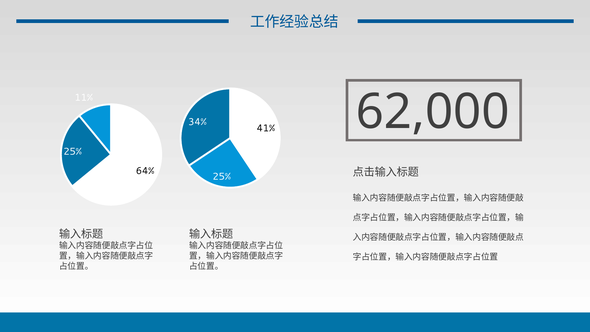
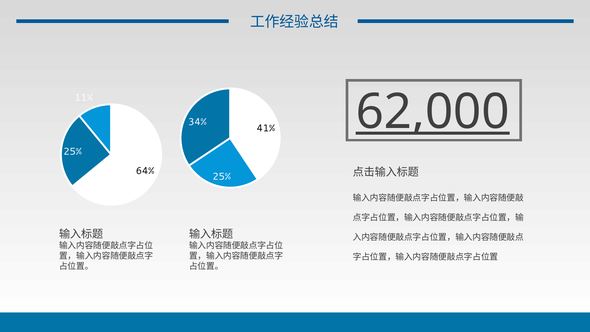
62,000 underline: none -> present (433, 112)
